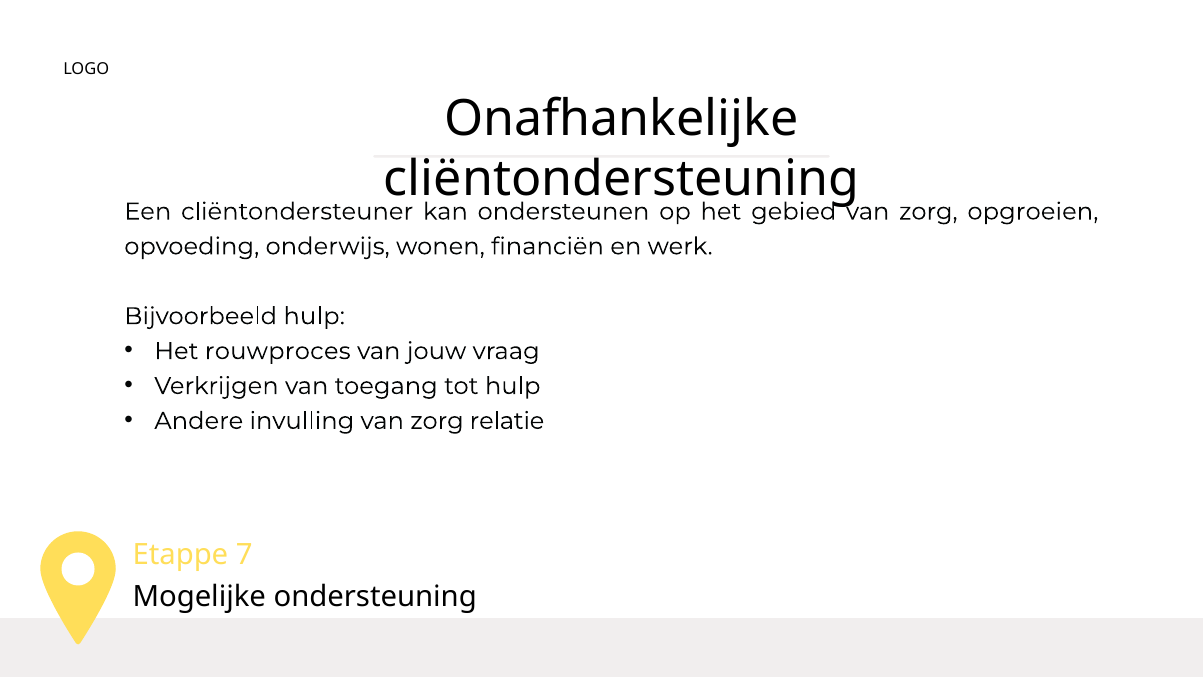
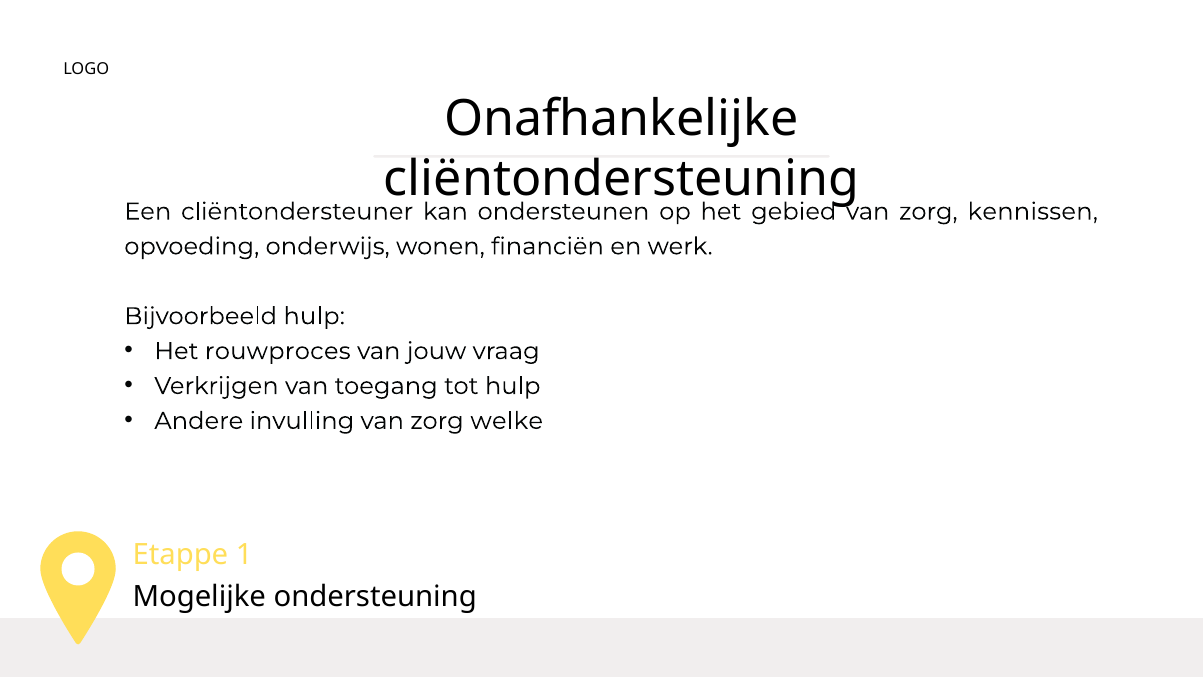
opgroeien: opgroeien -> kennissen (1033, 211)
relatie: relatie -> welke (507, 421)
7: 7 -> 1 (244, 554)
